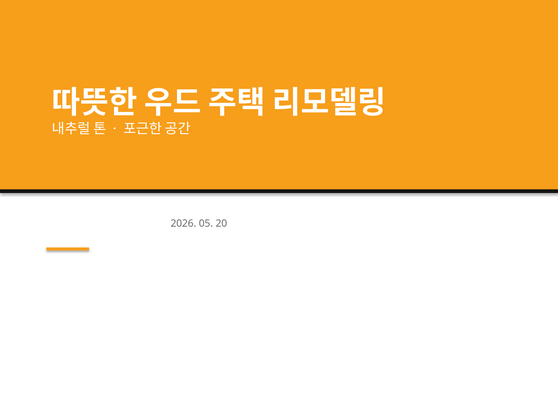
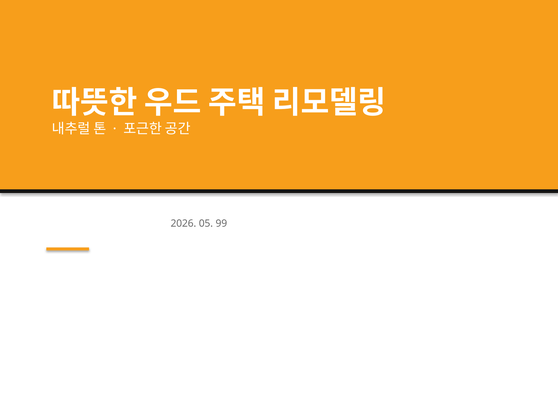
20: 20 -> 99 (221, 223)
